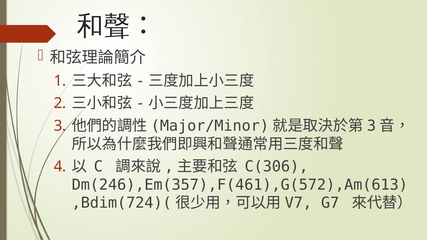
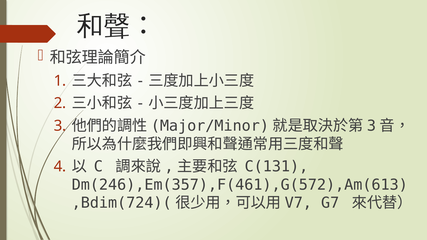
C(306: C(306 -> C(131 (276, 167)
